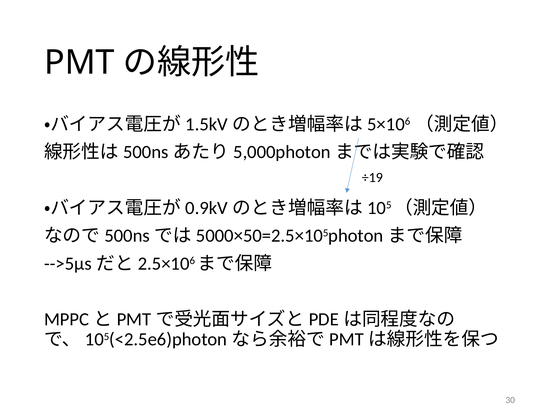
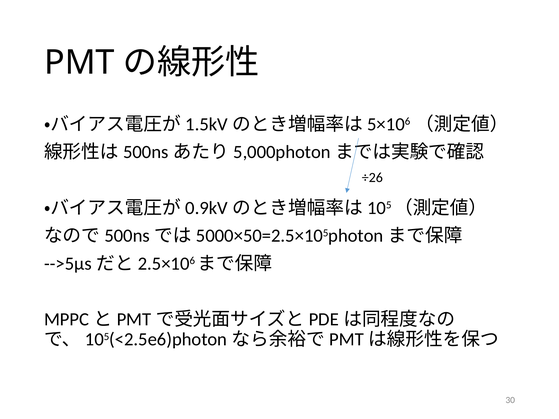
÷19: ÷19 -> ÷26 (372, 178)
